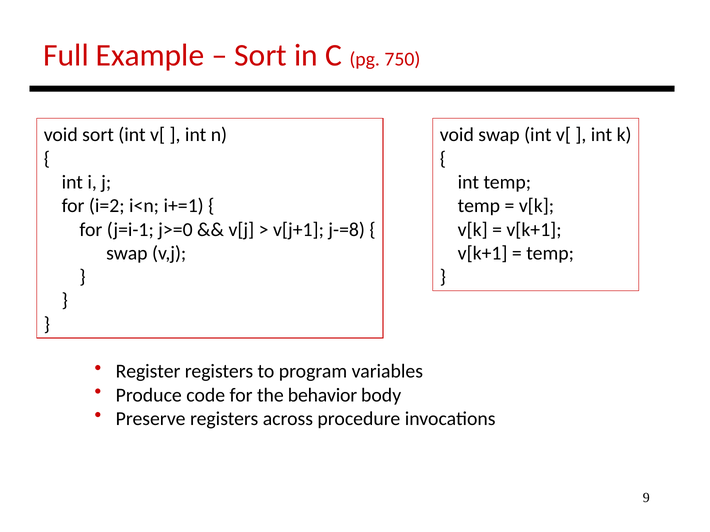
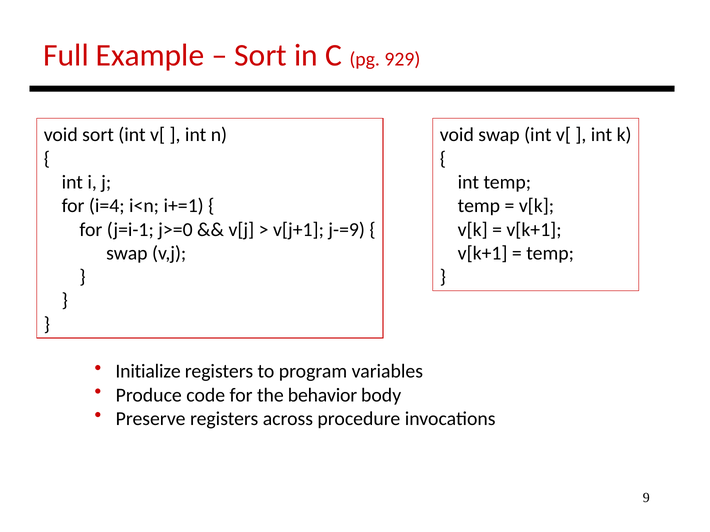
750: 750 -> 929 (402, 59)
i=2: i=2 -> i=4 (107, 206)
j-=8: j-=8 -> j-=9 (347, 230)
Register: Register -> Initialize (148, 372)
